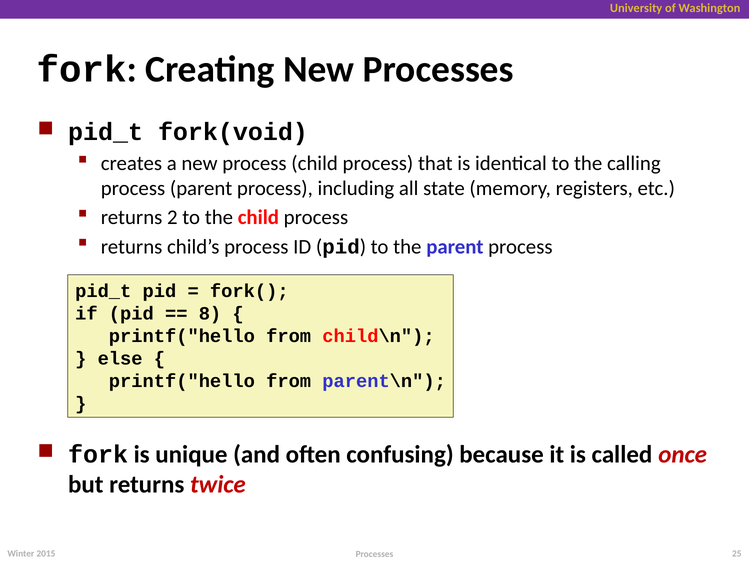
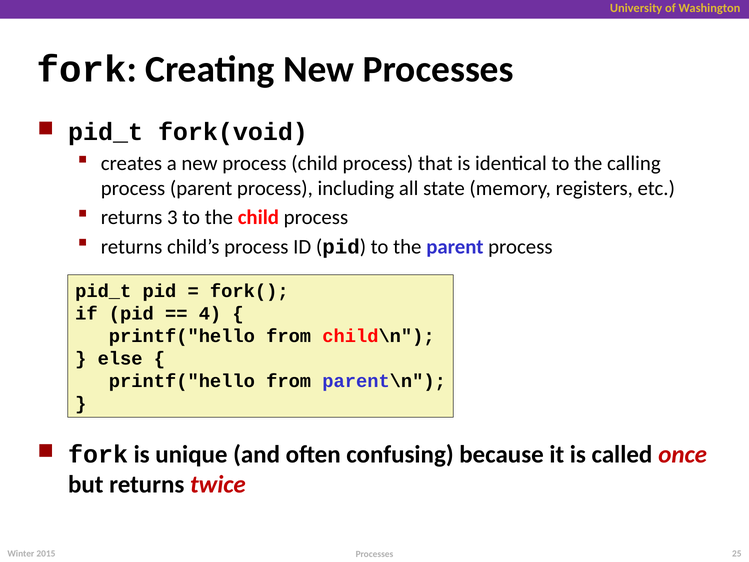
2: 2 -> 3 (172, 218)
8: 8 -> 4 (210, 313)
